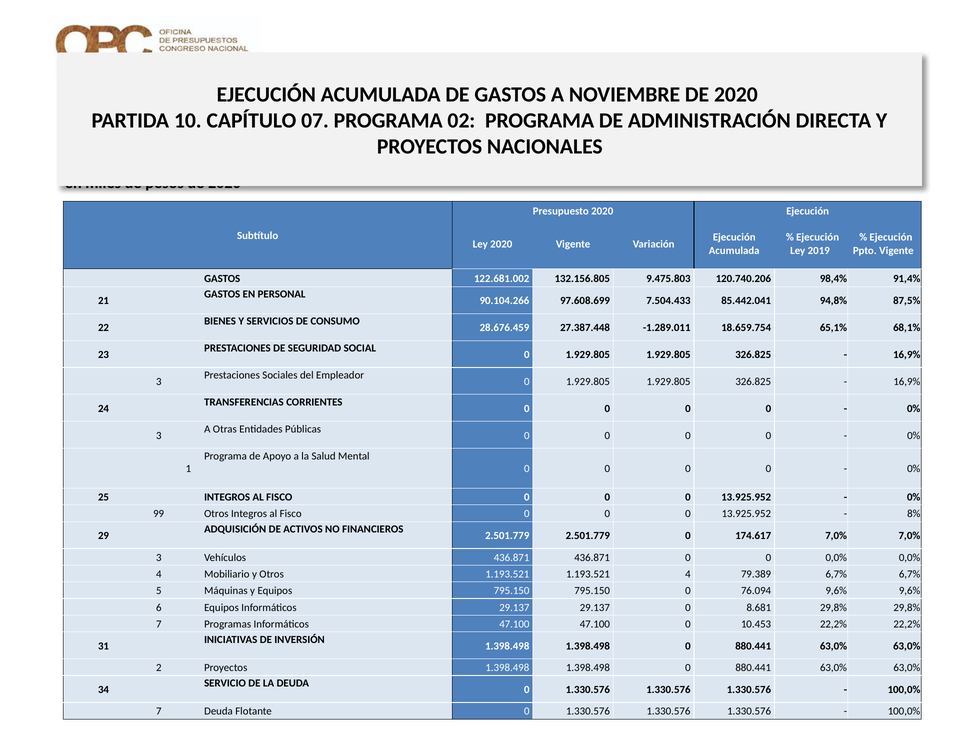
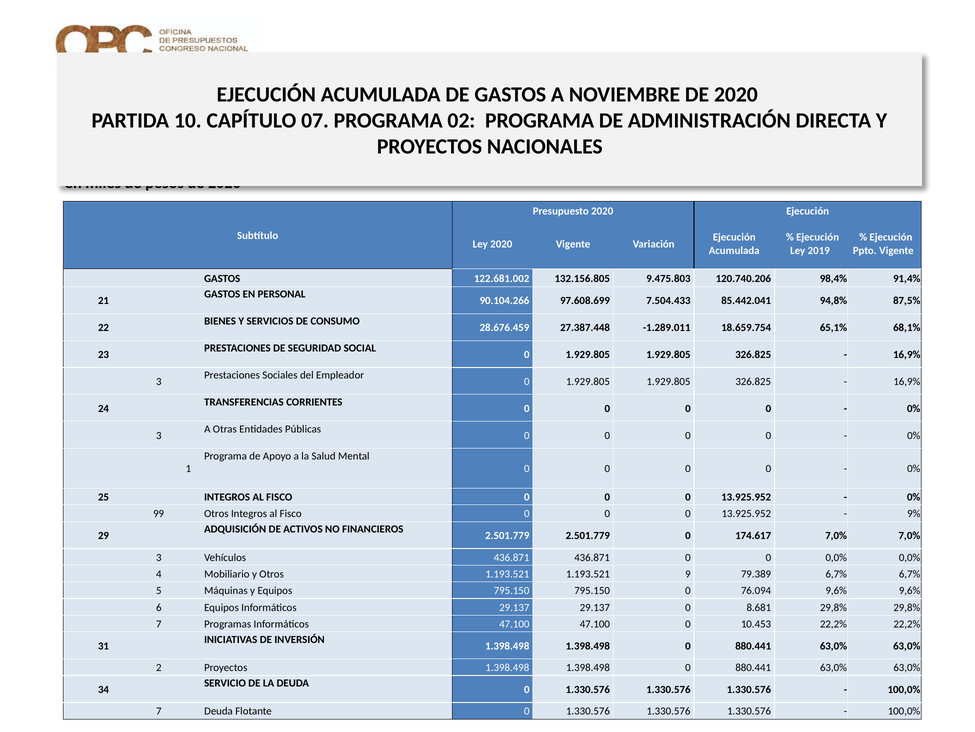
8%: 8% -> 9% (914, 513)
1.193.521 4: 4 -> 9 (688, 574)
